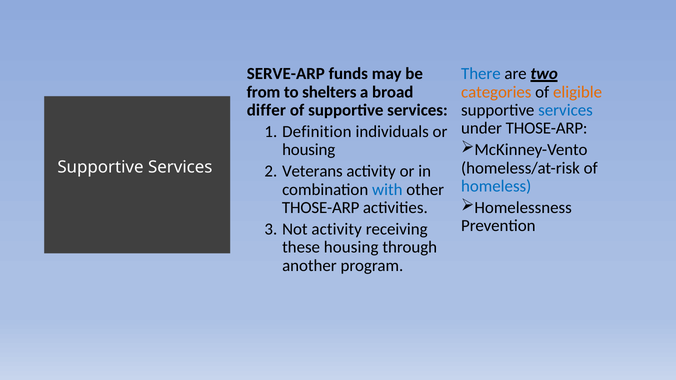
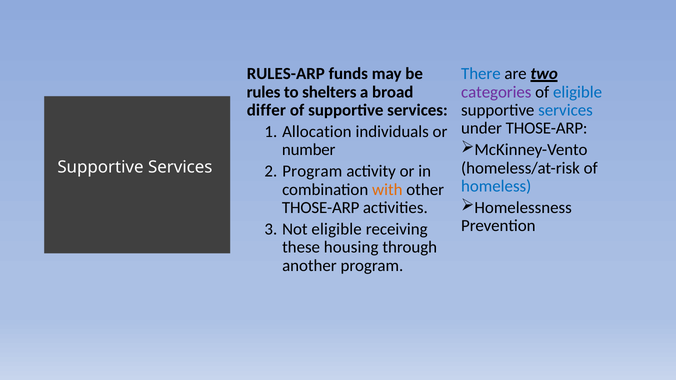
SERVE-ARP: SERVE-ARP -> RULES-ARP (286, 74)
from: from -> rules (264, 92)
categories colour: orange -> purple (496, 92)
eligible colour: orange -> blue (578, 92)
Definition: Definition -> Allocation (317, 132)
housing: housing -> number (309, 150)
Veterans: Veterans -> Program (312, 171)
with colour: blue -> orange (387, 190)
Not activity: activity -> eligible (337, 229)
